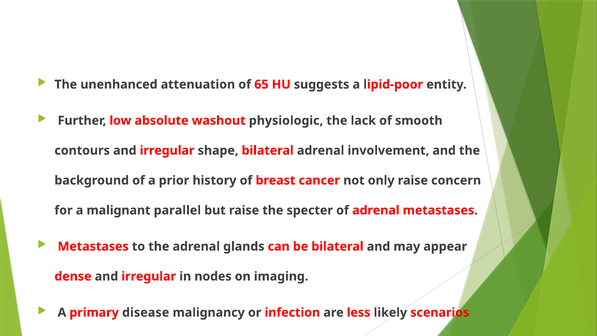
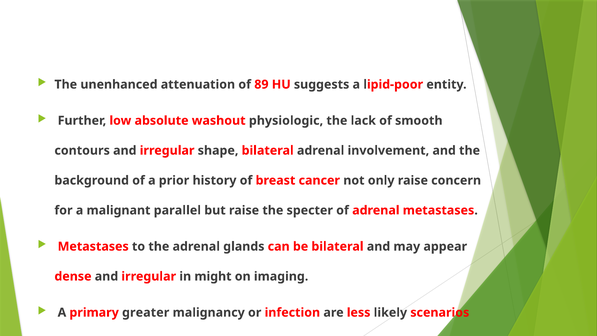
65: 65 -> 89 (261, 84)
nodes: nodes -> might (213, 276)
disease: disease -> greater (146, 312)
